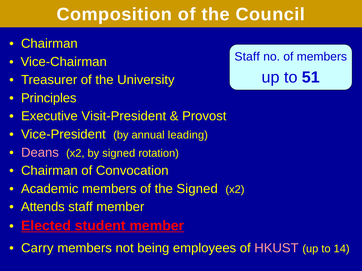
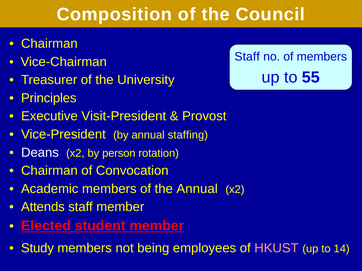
51: 51 -> 55 (311, 77)
leading: leading -> staffing (188, 135)
Deans colour: pink -> white (40, 153)
by signed: signed -> person (119, 153)
the Signed: Signed -> Annual (197, 189)
Carry: Carry -> Study (37, 248)
